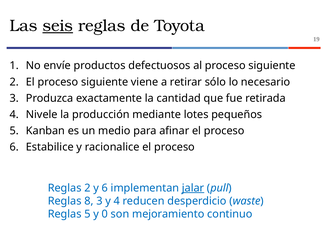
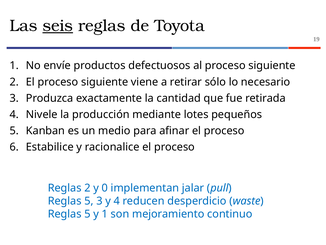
y 6: 6 -> 0 (105, 188)
jalar underline: present -> none (193, 188)
8: 8 -> 5 (89, 201)
y 0: 0 -> 1 (105, 214)
